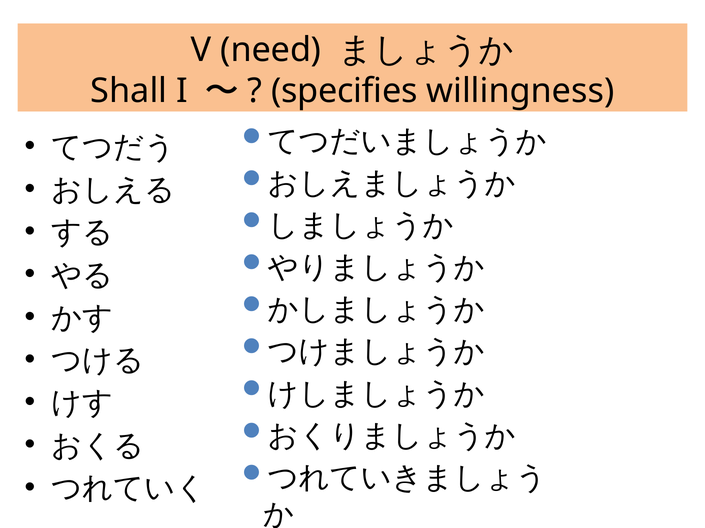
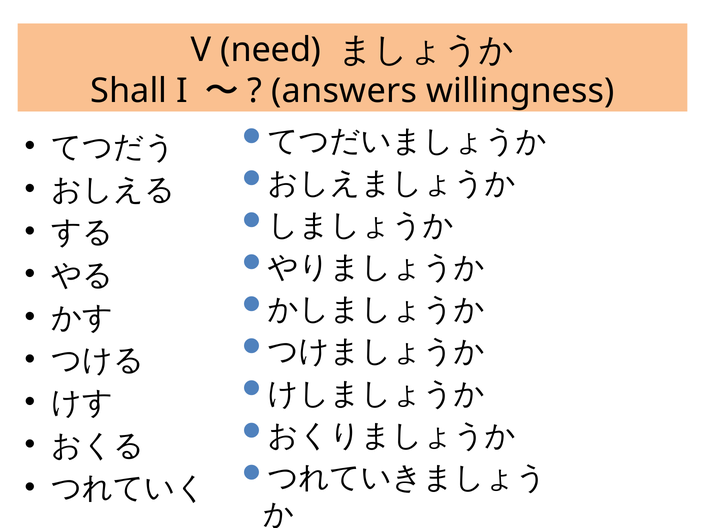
specifies: specifies -> answers (344, 91)
